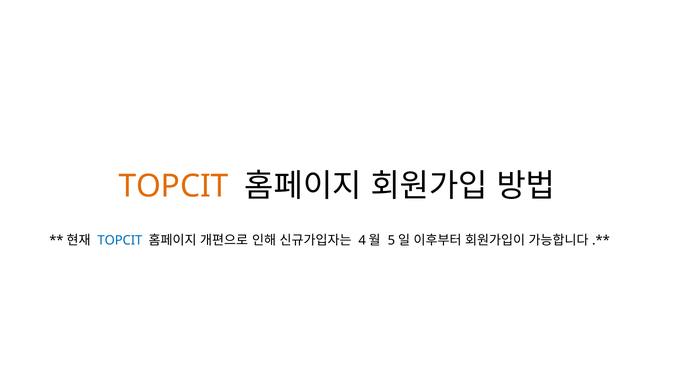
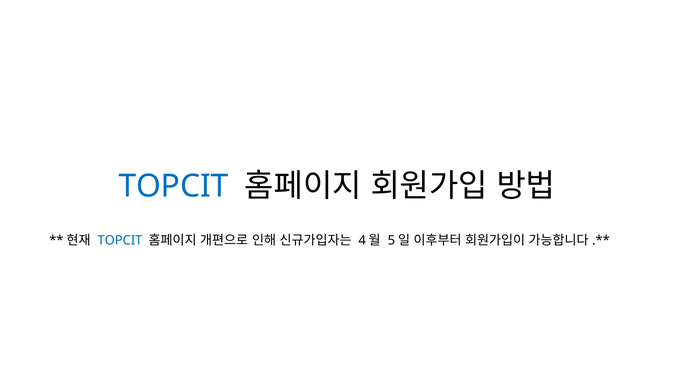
TOPCIT colour: orange -> blue (174, 186)
